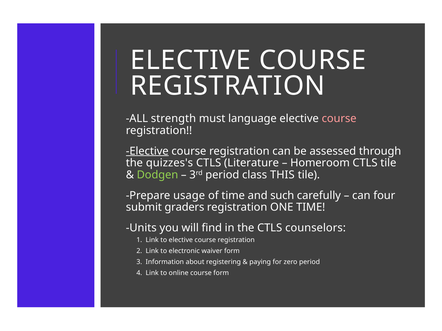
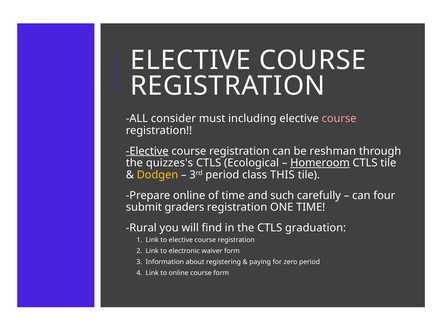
strength: strength -> consider (173, 119)
language: language -> including (252, 119)
assessed: assessed -> reshman (333, 151)
Literature: Literature -> Ecological (252, 163)
Homeroom underline: none -> present (320, 163)
Dodgen colour: light green -> yellow (157, 175)
Prepare usage: usage -> online (189, 196)
Units: Units -> Rural (141, 228)
counselors: counselors -> graduation (316, 228)
